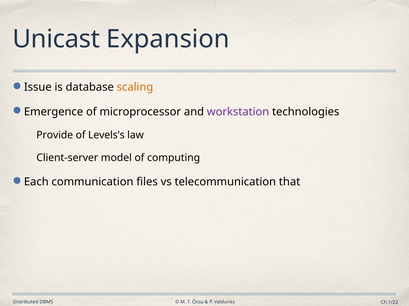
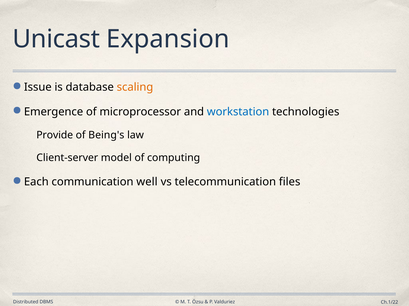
workstation colour: purple -> blue (238, 112)
Levels's: Levels's -> Being's (106, 135)
files: files -> well (147, 182)
that: that -> files (290, 182)
